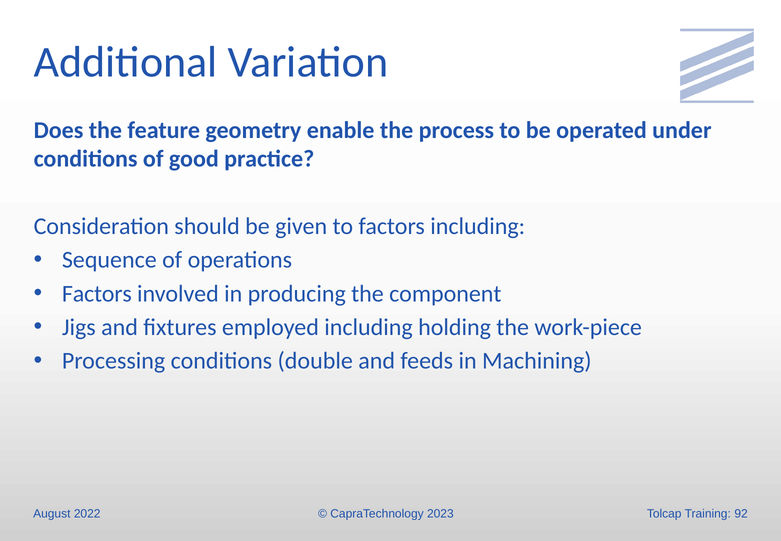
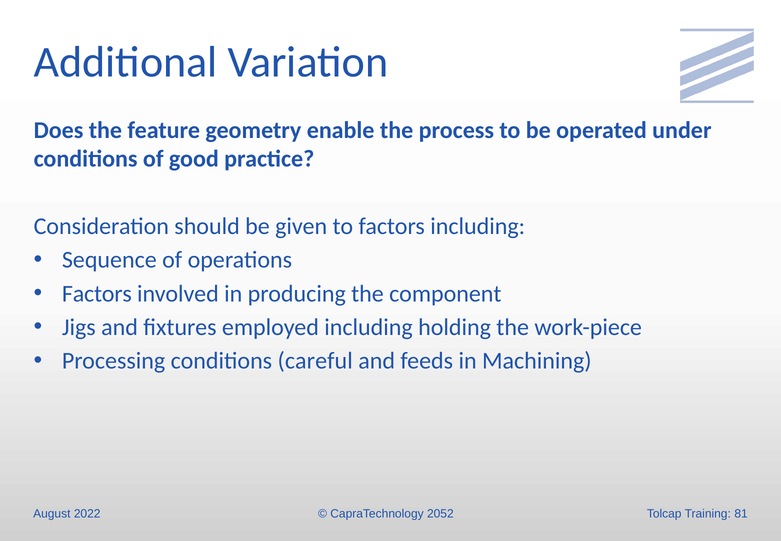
double: double -> careful (315, 361)
2023: 2023 -> 2052 (440, 513)
92: 92 -> 81 (741, 513)
